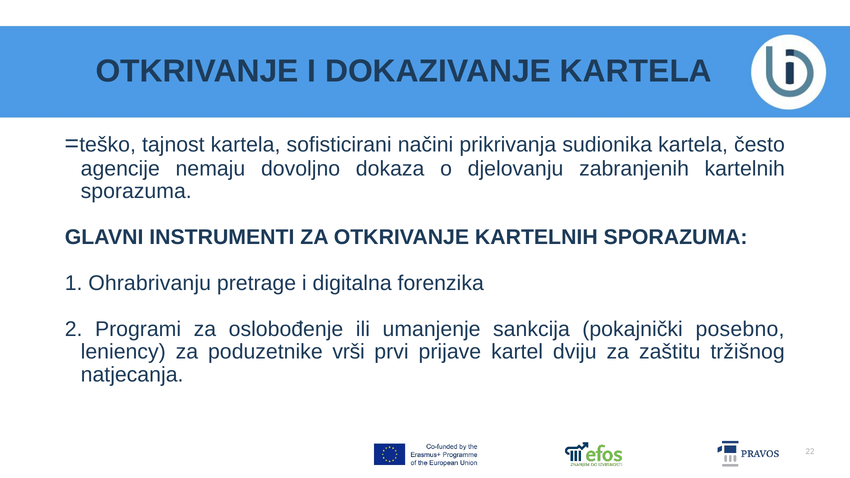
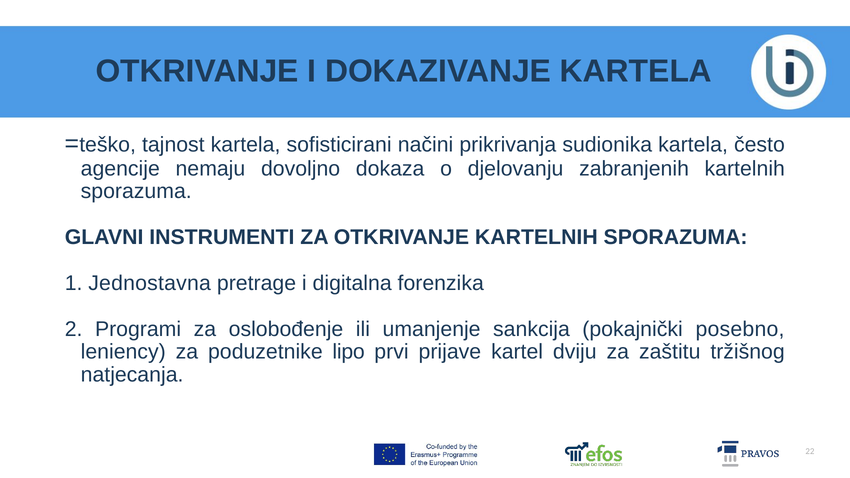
Ohrabrivanju: Ohrabrivanju -> Jednostavna (150, 283)
vrši: vrši -> lipo (349, 352)
